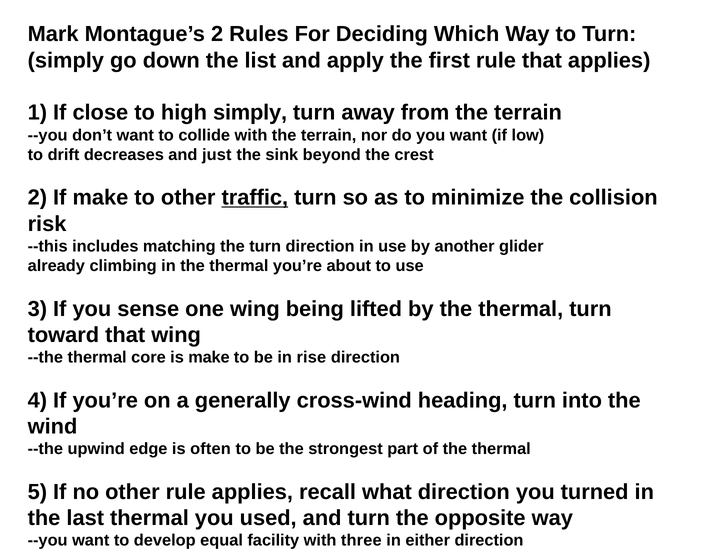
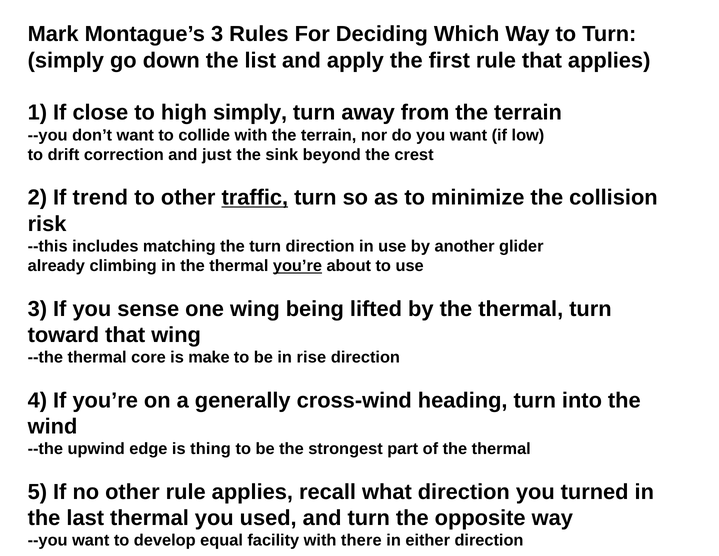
Montague’s 2: 2 -> 3 (217, 34)
decreases: decreases -> correction (124, 155)
If make: make -> trend (100, 198)
you’re underline: none -> present (297, 266)
often: often -> thing (211, 450)
three: three -> there (361, 541)
